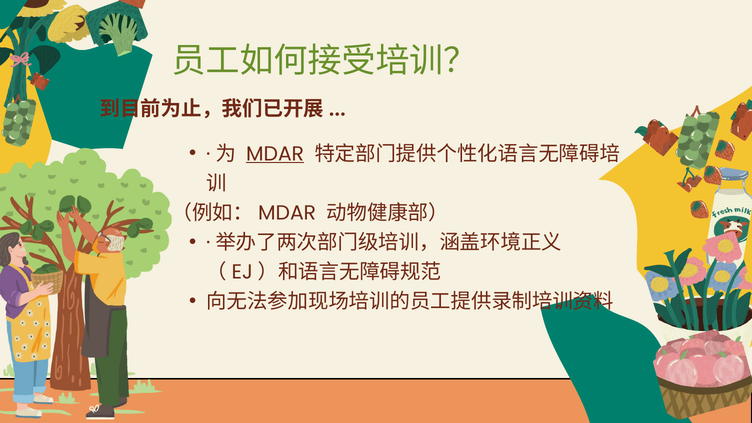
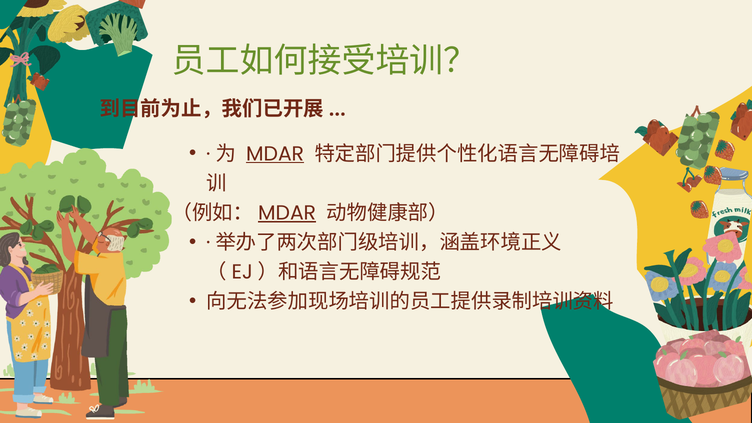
MDAR underline: none -> present (287, 213)
